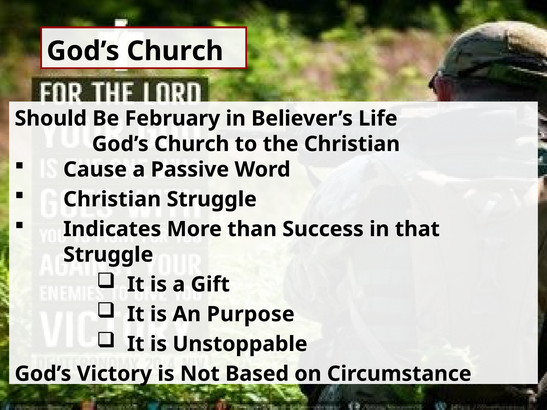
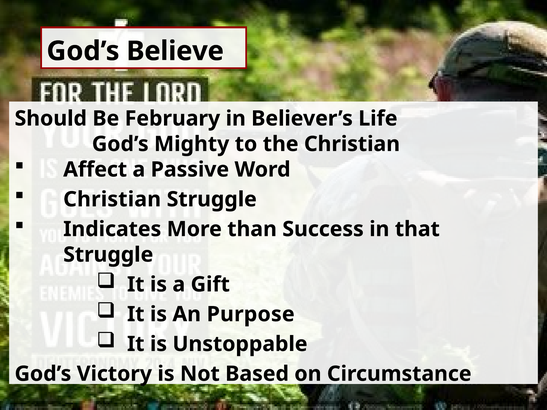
Church: Church -> Believe (175, 51)
Church: Church -> Mighty (192, 144)
Cause: Cause -> Affect (95, 170)
